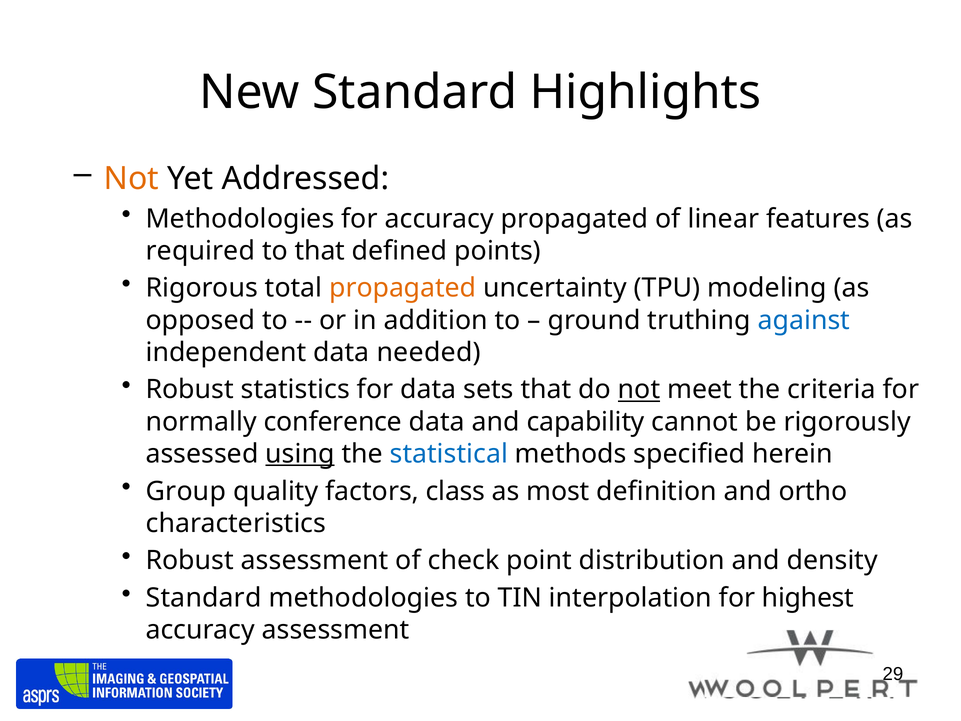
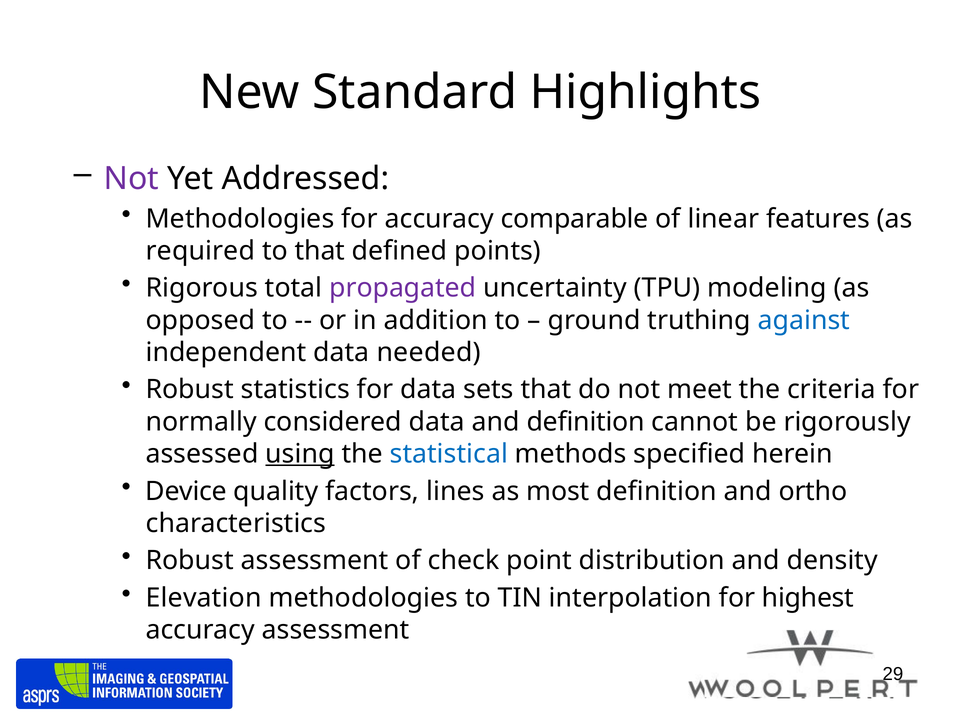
Not colour: orange -> purple (131, 178)
accuracy propagated: propagated -> comparable (575, 219)
propagated colour: orange -> purple (403, 288)
not underline: present -> none (639, 390)
conference: conference -> considered (333, 422)
and capability: capability -> definition (586, 422)
Group: Group -> Device (186, 491)
class: class -> lines (455, 491)
Standard: Standard -> Elevation (204, 598)
